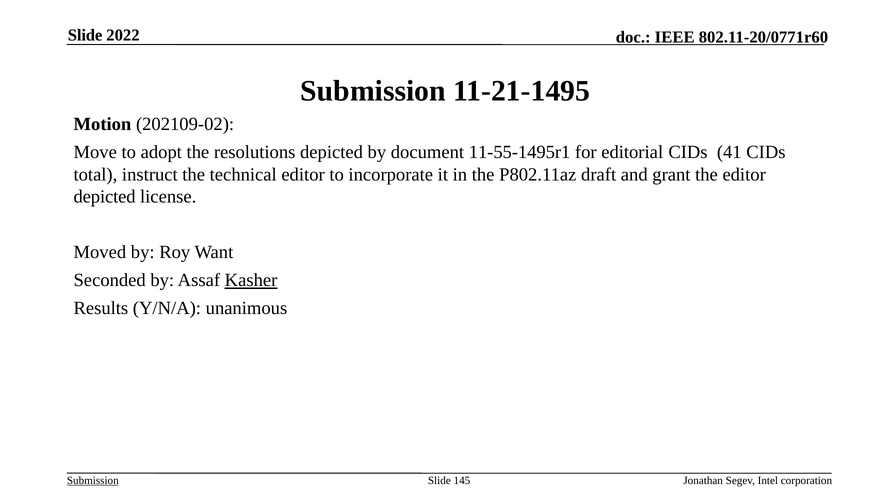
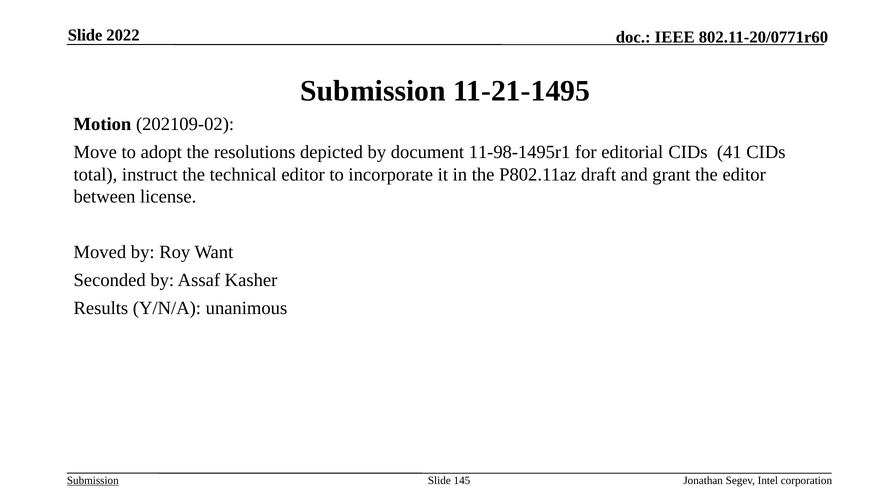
11-55-1495r1: 11-55-1495r1 -> 11-98-1495r1 (520, 152)
depicted: depicted -> between (105, 197)
Kasher underline: present -> none (251, 280)
